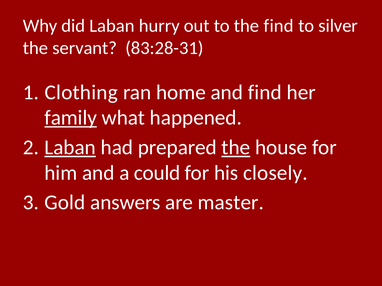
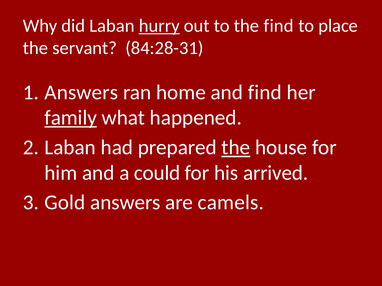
hurry underline: none -> present (159, 26)
silver: silver -> place (338, 26)
83:28-31: 83:28-31 -> 84:28-31 (164, 48)
Clothing: Clothing -> Answers (81, 93)
Laban underline: present -> none (70, 148)
closely: closely -> arrived (276, 173)
master: master -> camels (231, 203)
